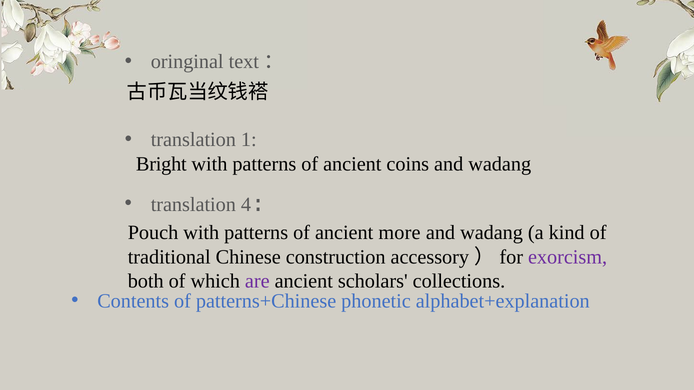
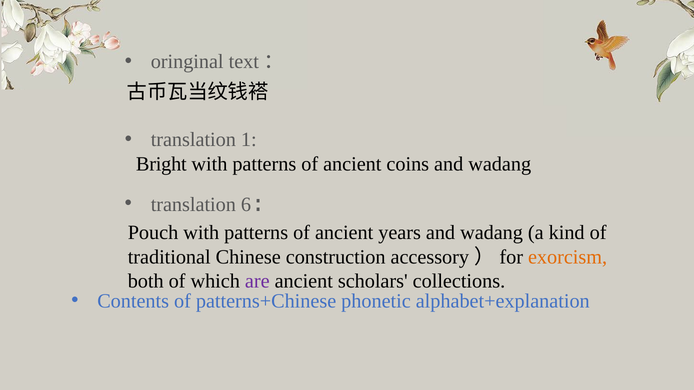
4: 4 -> 6 (246, 205)
more: more -> years (400, 233)
exorcism colour: purple -> orange (568, 257)
